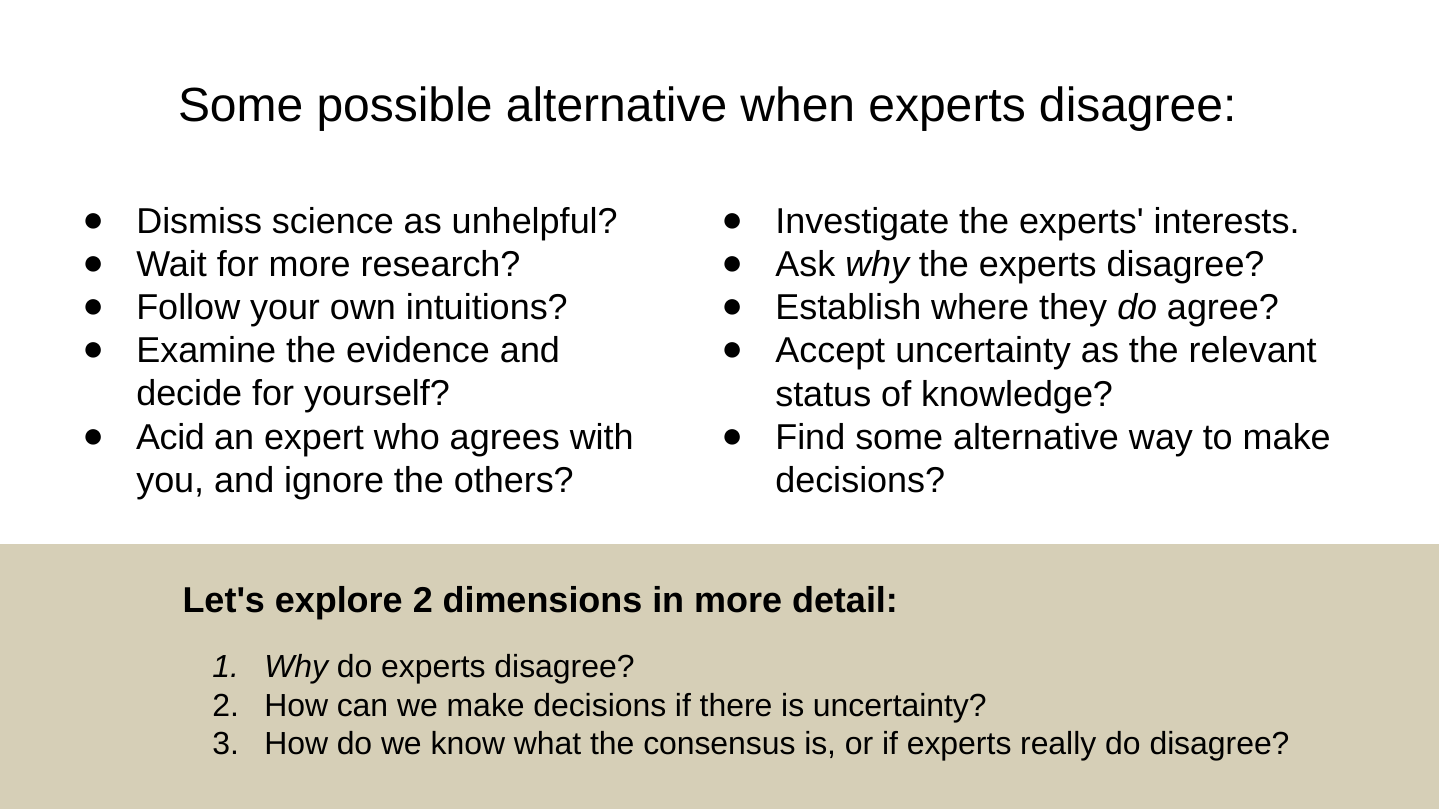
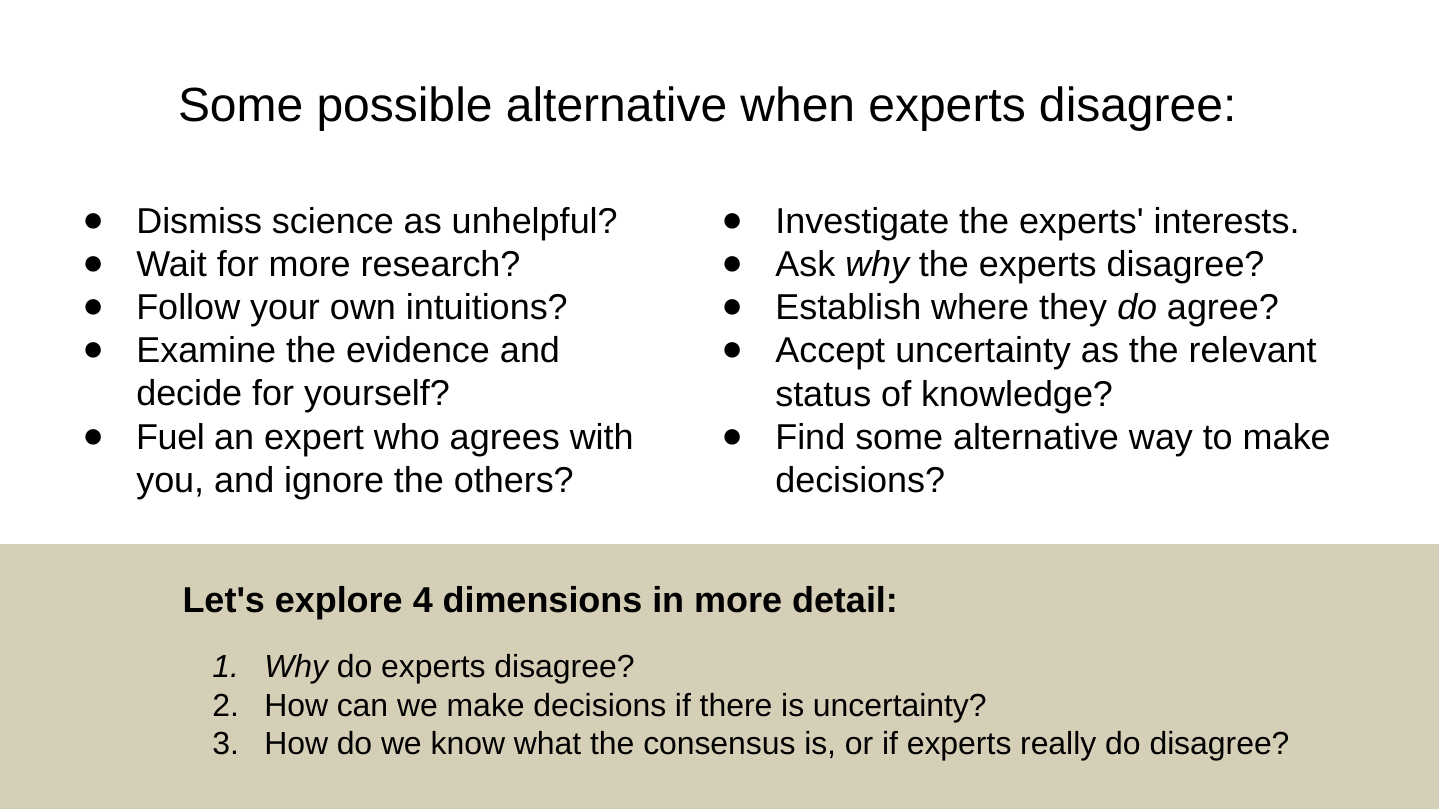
Acid: Acid -> Fuel (170, 438)
explore 2: 2 -> 4 (423, 601)
